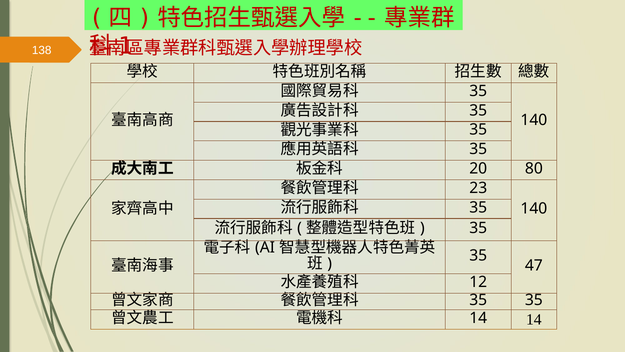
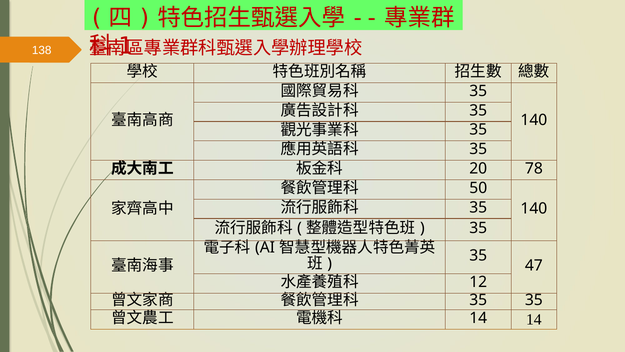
80: 80 -> 78 (534, 168)
23: 23 -> 50 (478, 188)
